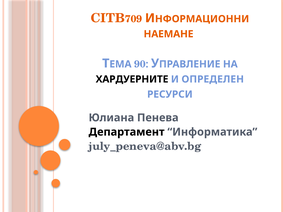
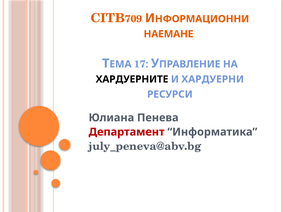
90: 90 -> 17 (140, 64)
ОПРЕДЕЛЕН: ОПРЕДЕЛЕН -> ХАРДУЕРНИ (213, 79)
Департамент colour: black -> red (127, 132)
